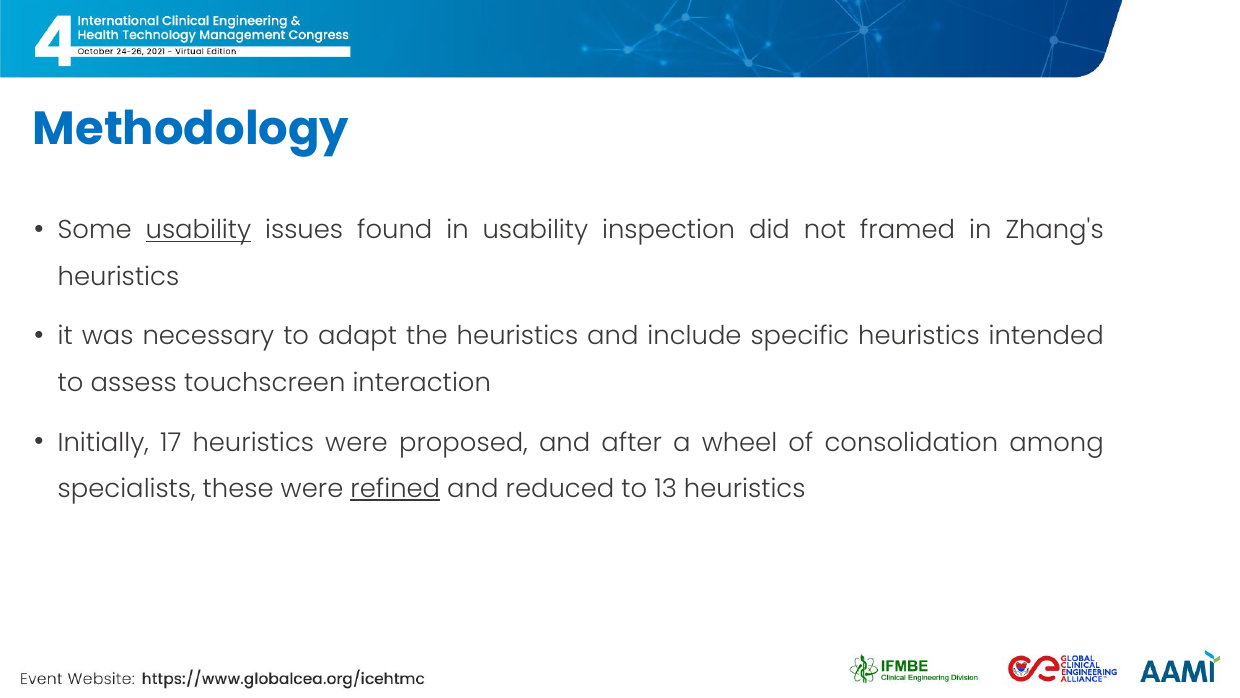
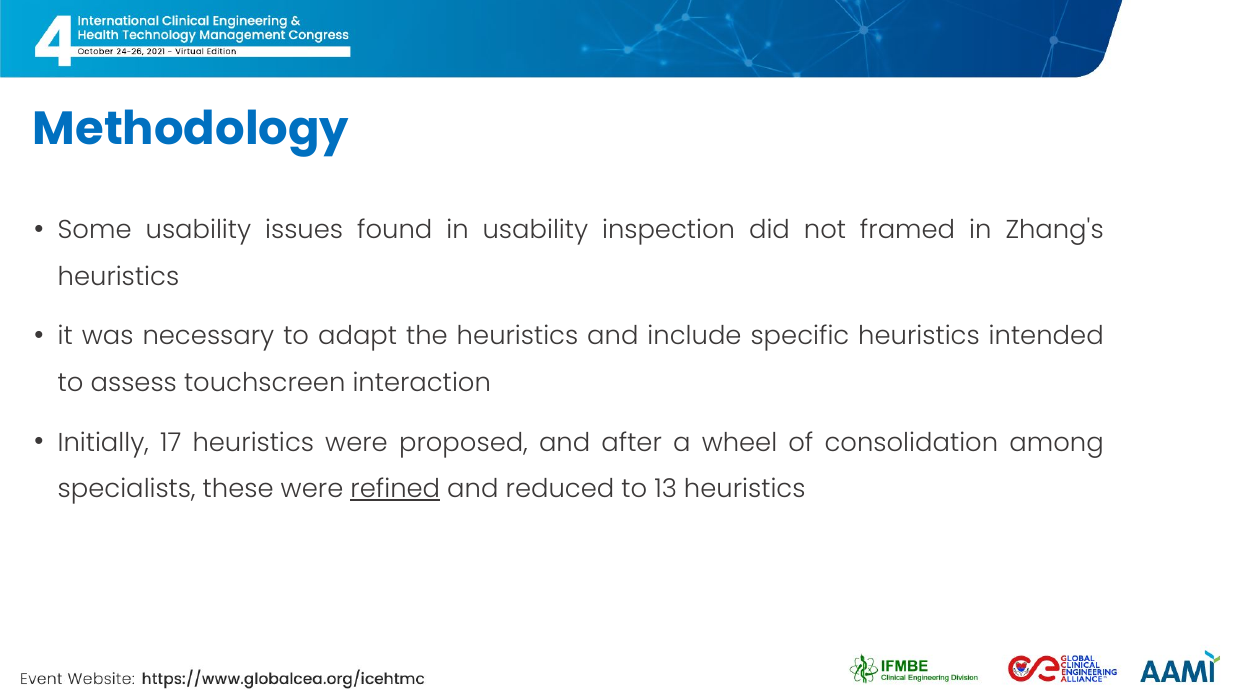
usability underline: present -> none (198, 230)
